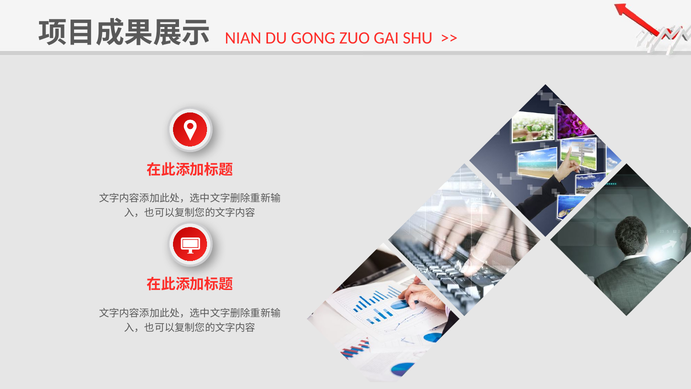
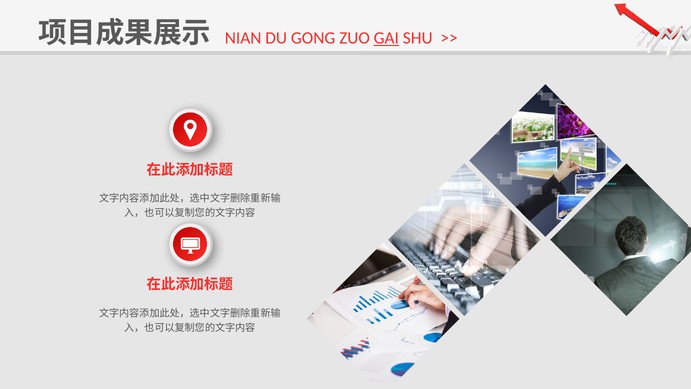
GAI underline: none -> present (386, 38)
